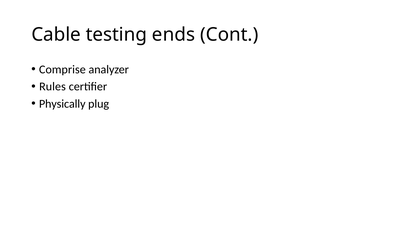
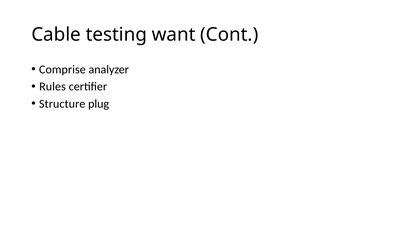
ends: ends -> want (174, 35)
Physically: Physically -> Structure (62, 104)
